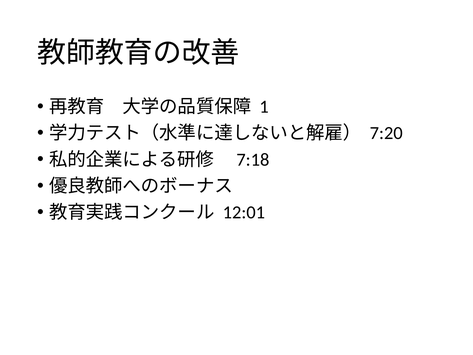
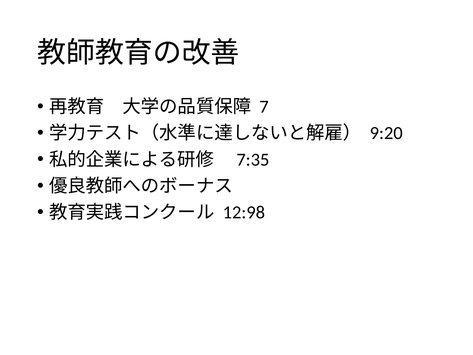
1: 1 -> 7 (264, 107)
7:20: 7:20 -> 9:20 (386, 133)
7:18: 7:18 -> 7:35 (253, 160)
12:01: 12:01 -> 12:98 (244, 212)
